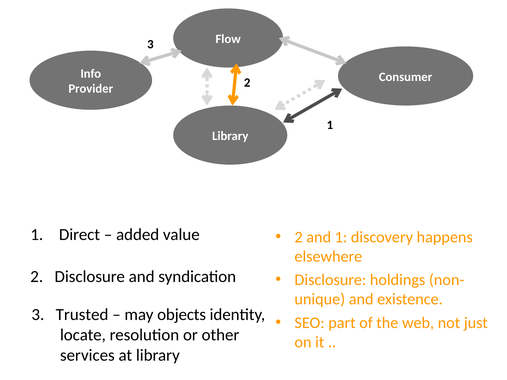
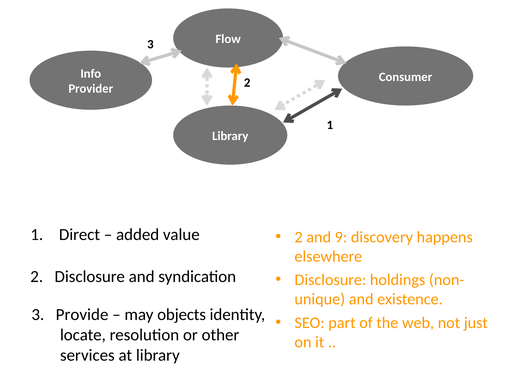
and 1: 1 -> 9 (341, 237)
Trusted: Trusted -> Provide (82, 315)
